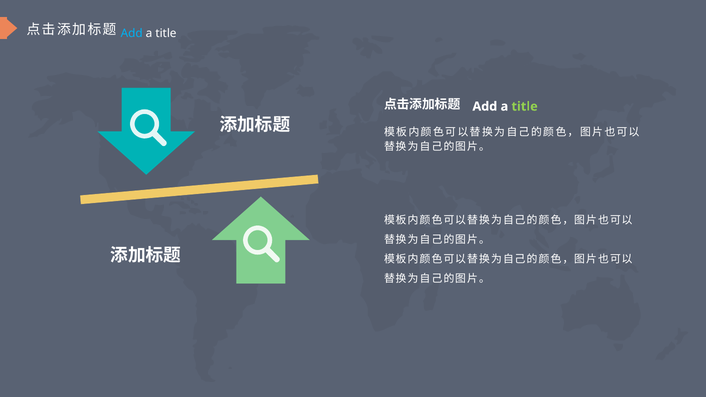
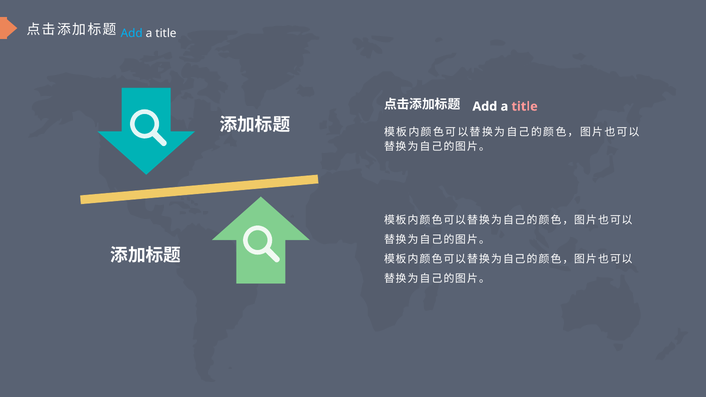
title colour: light green -> pink (525, 106)
